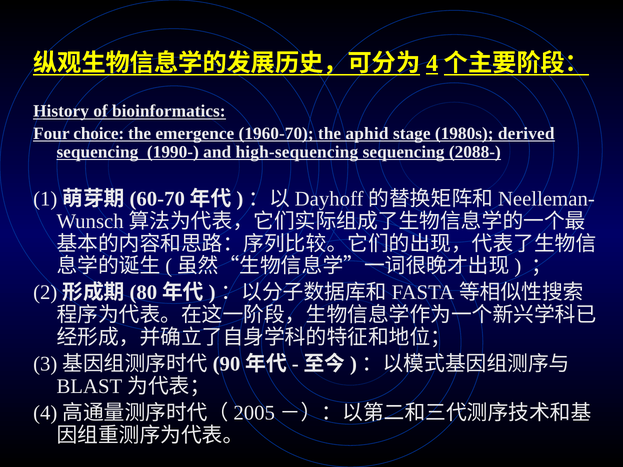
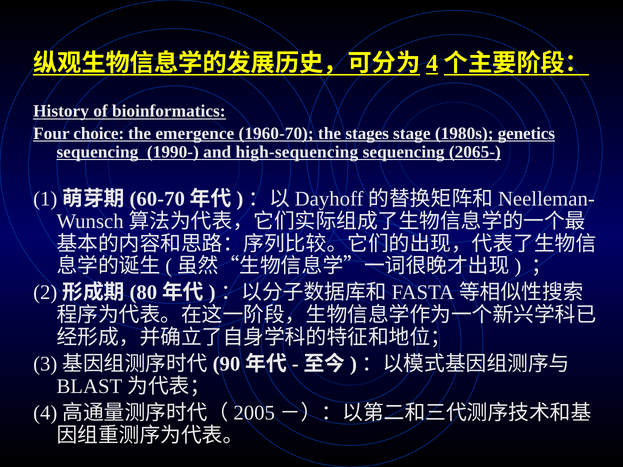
aphid: aphid -> stages (367, 133)
derived: derived -> genetics (526, 133)
2088-: 2088- -> 2065- (475, 152)
